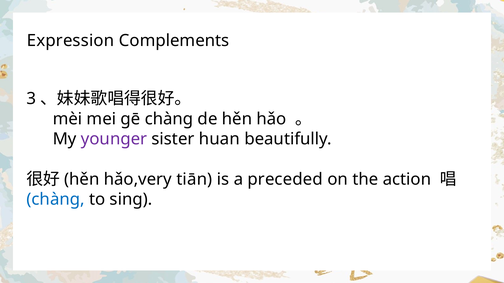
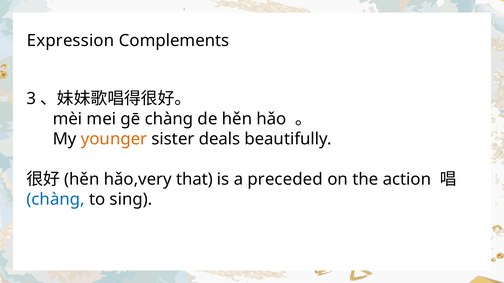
younger colour: purple -> orange (114, 139)
huan: huan -> deals (219, 139)
tiān: tiān -> that (194, 180)
